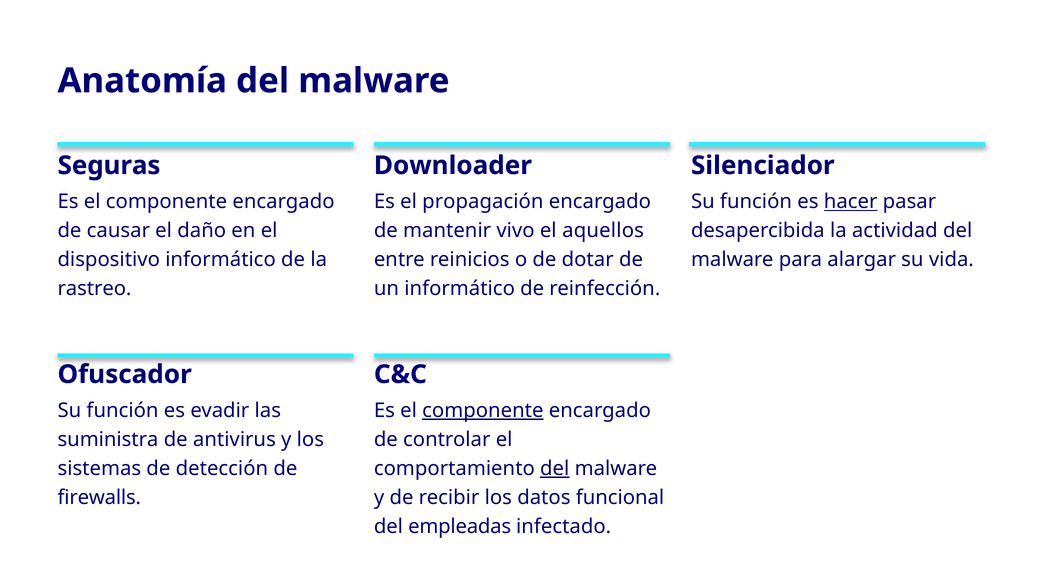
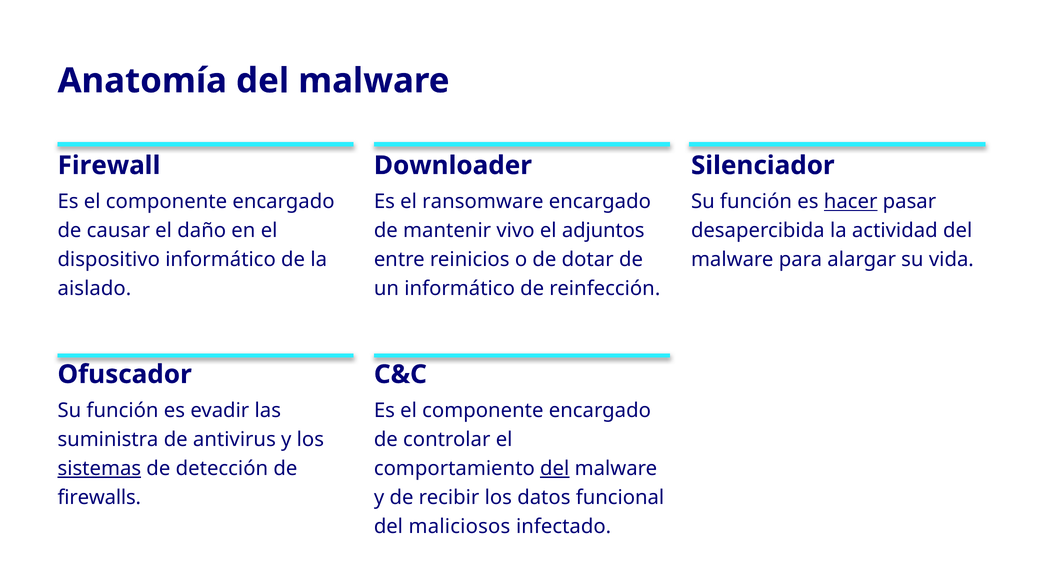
Seguras: Seguras -> Firewall (109, 166)
propagación: propagación -> ransomware (483, 202)
aquellos: aquellos -> adjuntos (603, 231)
rastreo: rastreo -> aislado (94, 289)
componente underline: present -> none (483, 411)
sistemas underline: none -> present (99, 469)
empleadas: empleadas -> maliciosos (459, 527)
